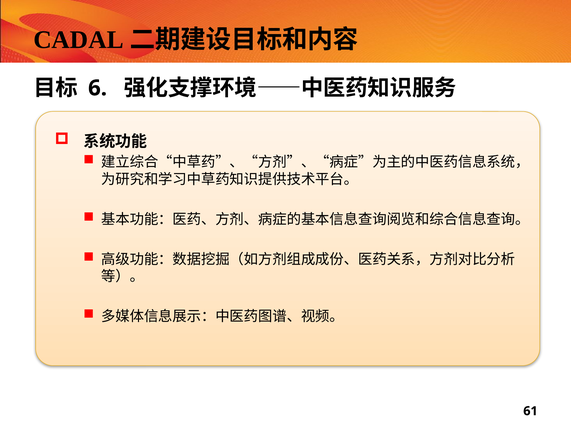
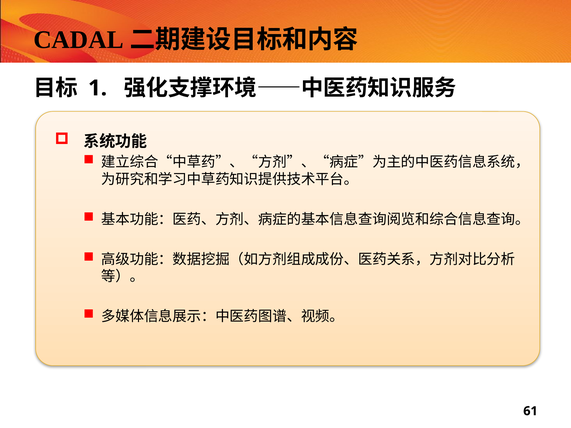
6: 6 -> 1 (98, 88)
